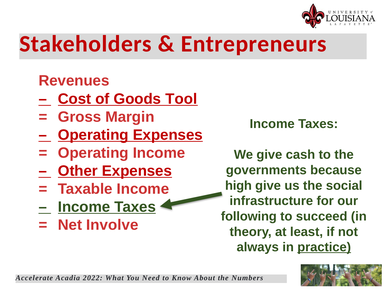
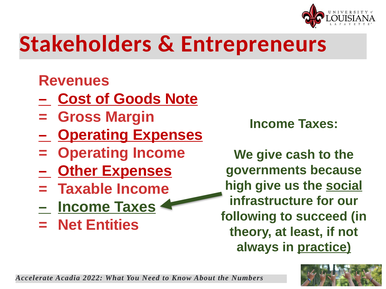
Tool: Tool -> Note (181, 99)
social underline: none -> present (344, 186)
Involve: Involve -> Entities (112, 225)
